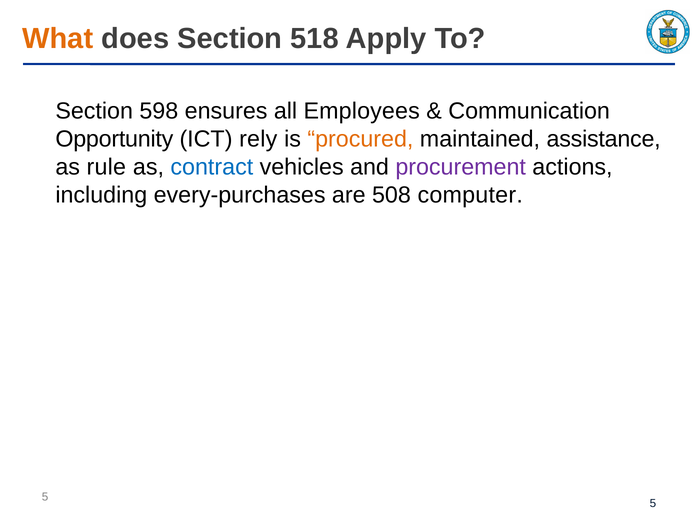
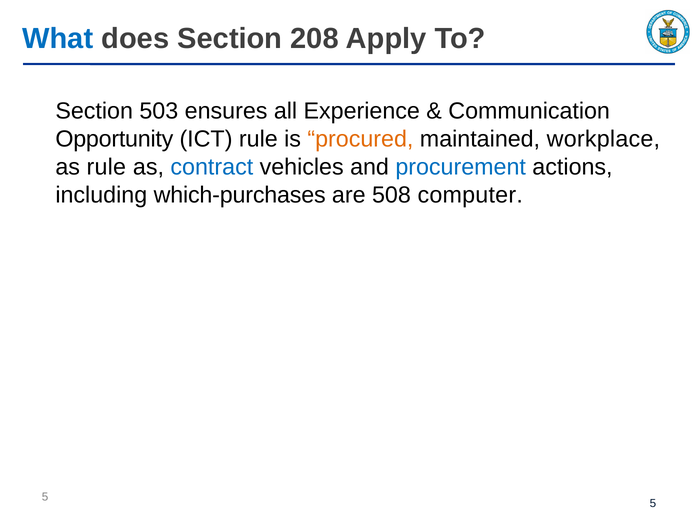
What colour: orange -> blue (58, 38)
518: 518 -> 208 (315, 38)
598: 598 -> 503 (159, 111)
Employees: Employees -> Experience (362, 111)
ICT rely: rely -> rule (258, 139)
assistance: assistance -> workplace (603, 139)
procurement colour: purple -> blue (461, 167)
every-purchases: every-purchases -> which-purchases (240, 195)
